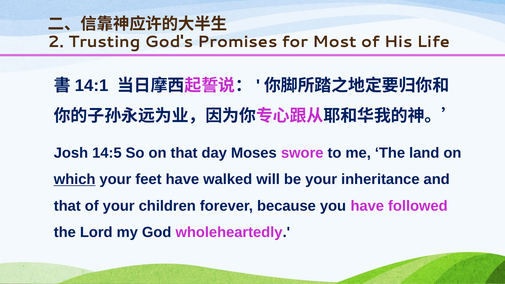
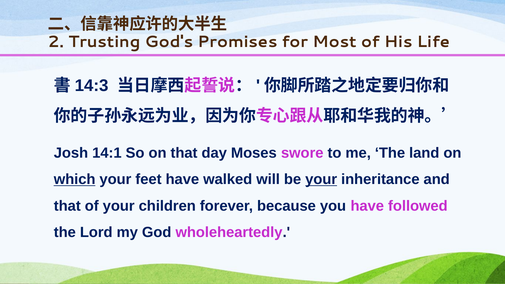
14:1: 14:1 -> 14:3 (92, 86)
14:5: 14:5 -> 14:1 (107, 153)
your underline: none -> present (321, 179)
